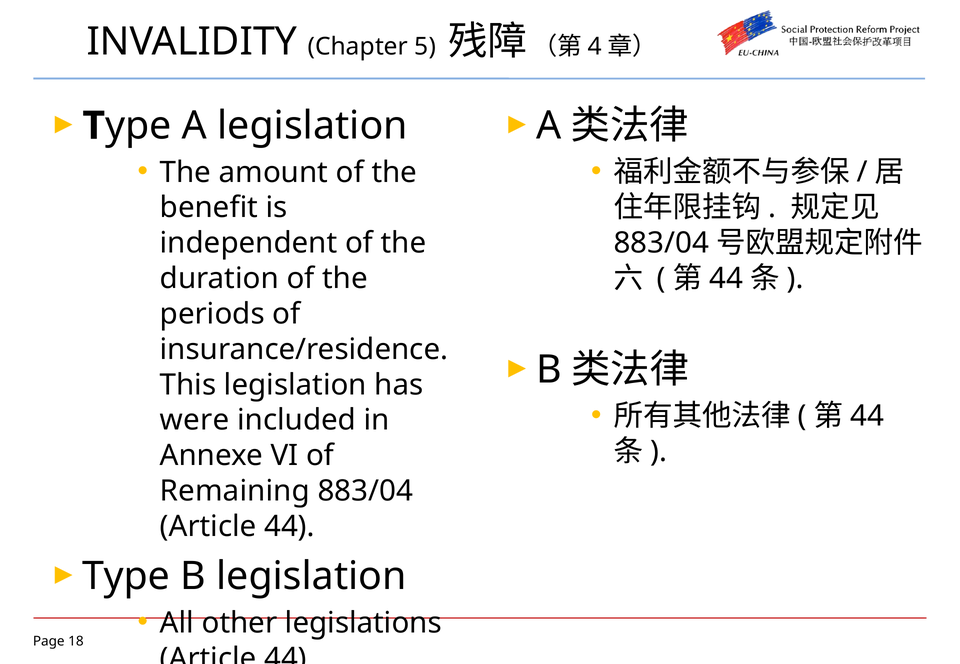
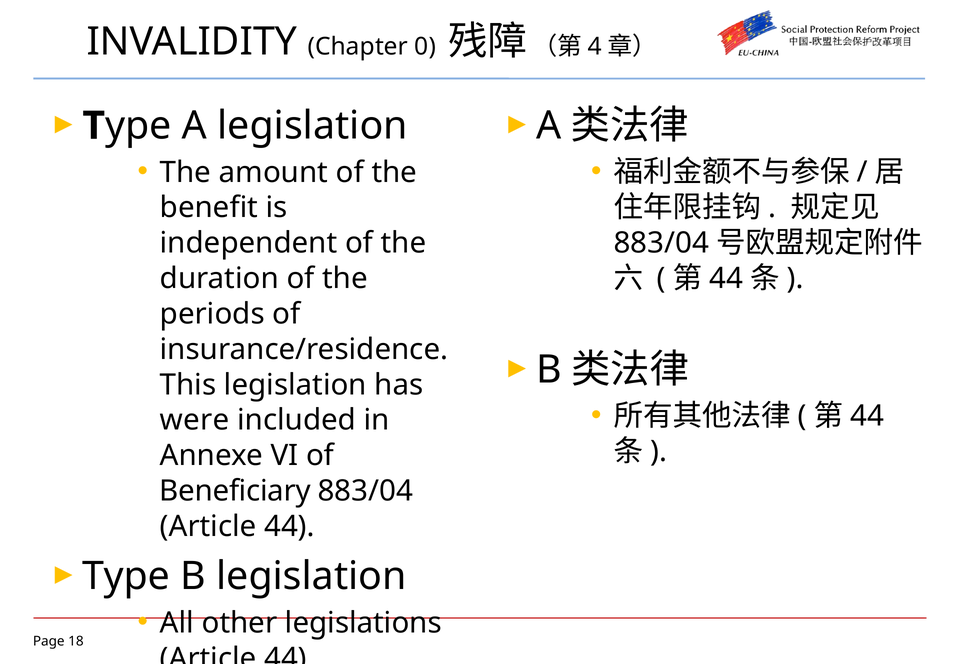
5: 5 -> 0 (425, 47)
Remaining: Remaining -> Beneficiary (235, 491)
